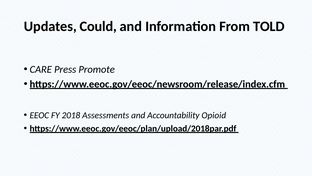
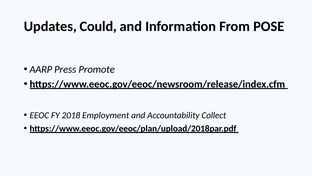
TOLD: TOLD -> POSE (269, 26)
CARE: CARE -> AARP (41, 69)
Assessments: Assessments -> Employment (106, 115)
Opioid: Opioid -> Collect (214, 115)
